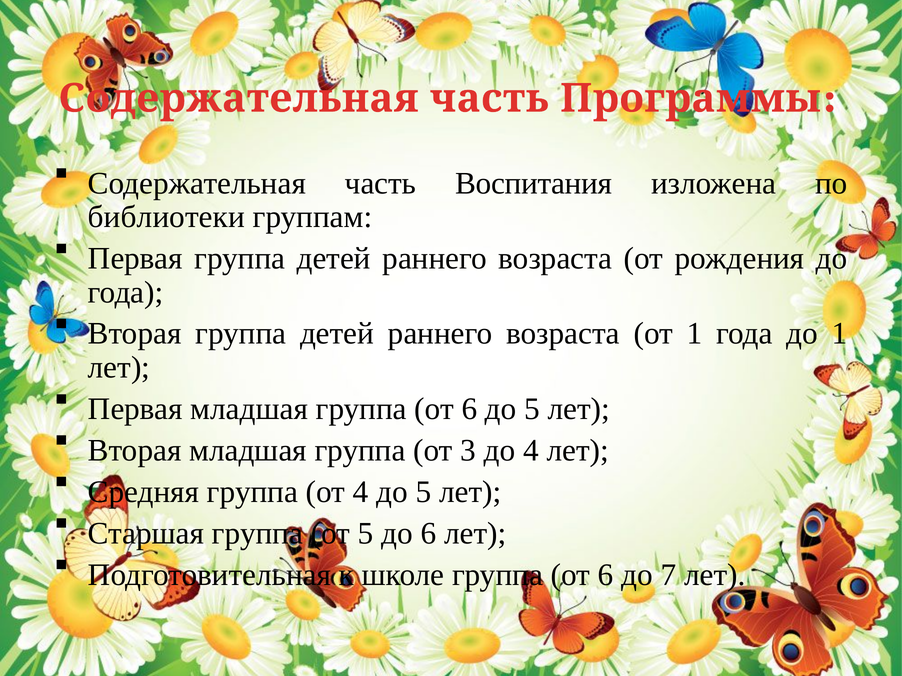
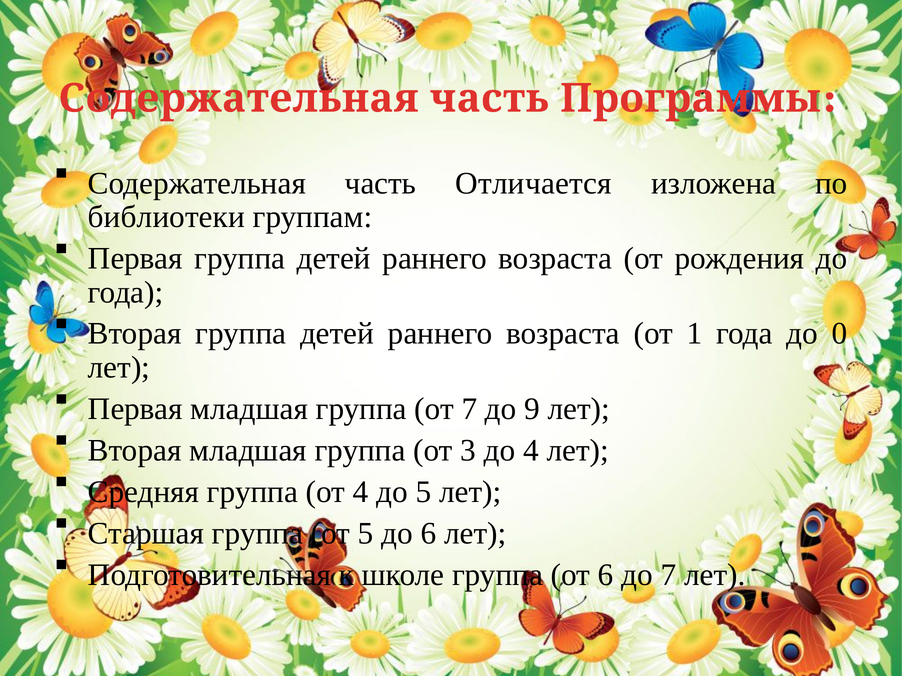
Воспитания: Воспитания -> Отличается (534, 183)
до 1: 1 -> 0 (840, 334)
младшая группа от 6: 6 -> 7 (469, 409)
5: 5 -> 9 (532, 409)
